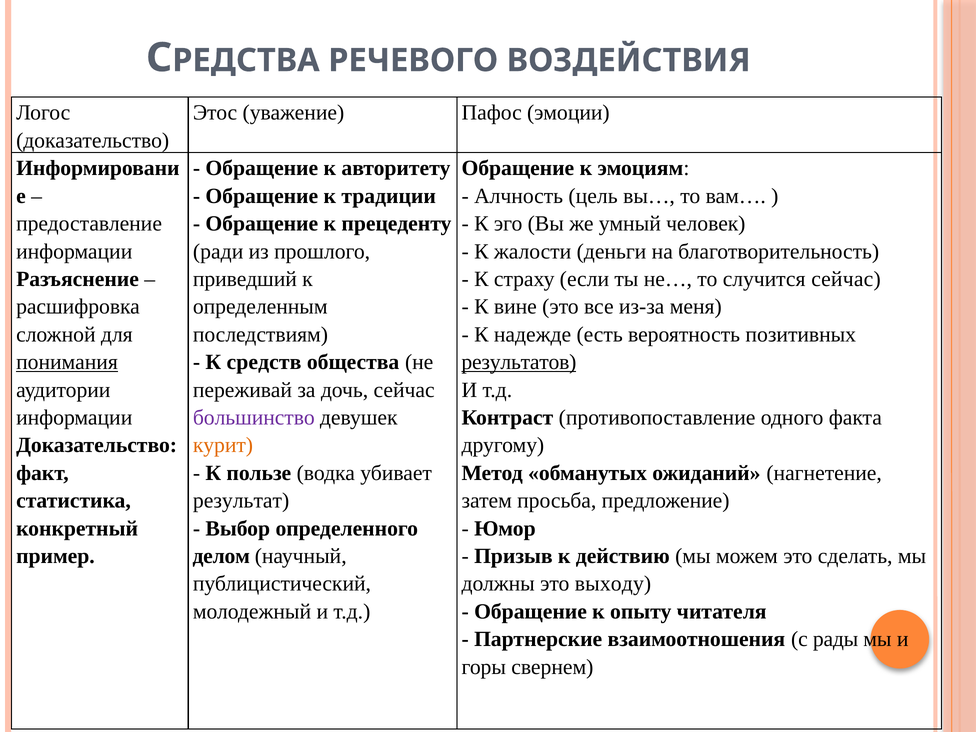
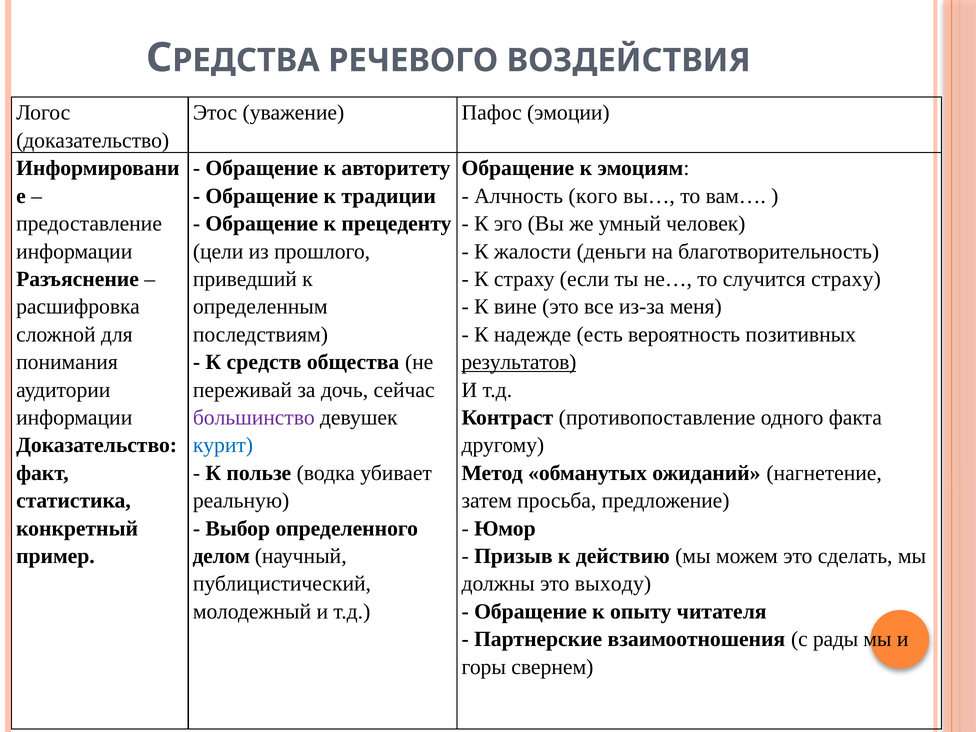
цель: цель -> кого (593, 196)
ради: ради -> цели (218, 251)
случится сейчас: сейчас -> страху (846, 279)
понимания underline: present -> none (67, 362)
курит colour: orange -> blue (223, 445)
результат: результат -> реальную (241, 501)
